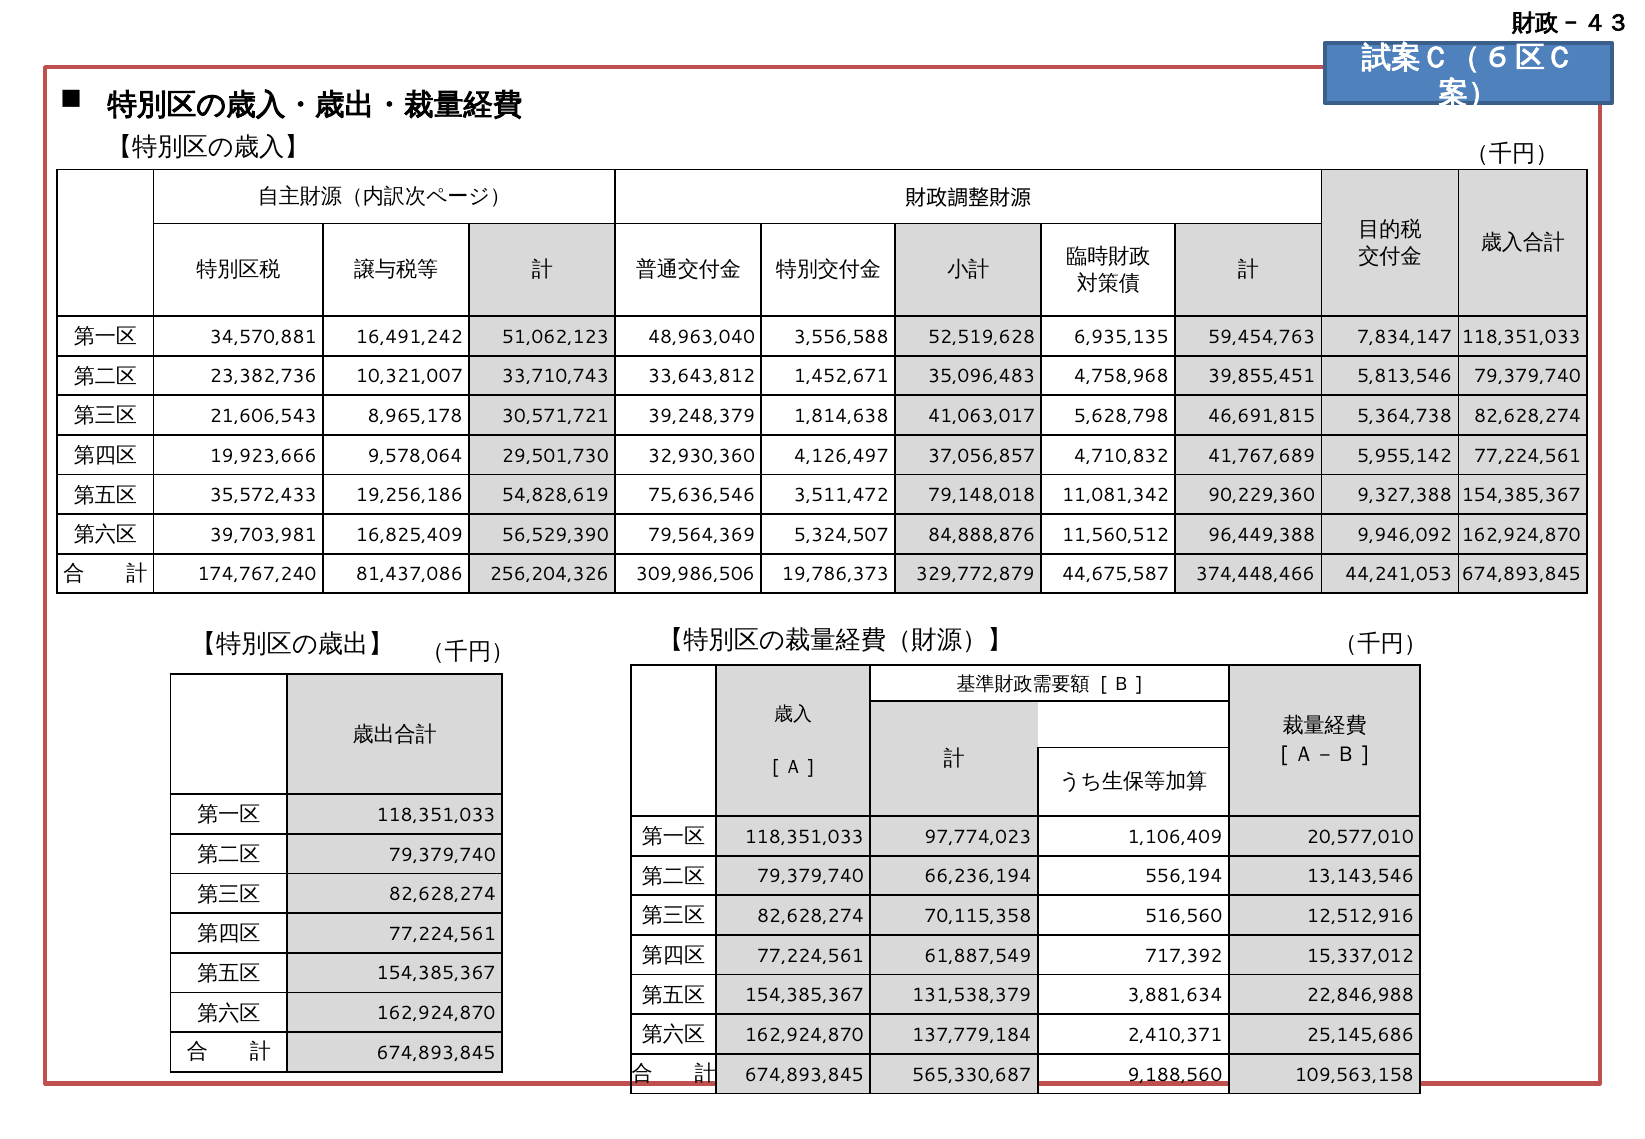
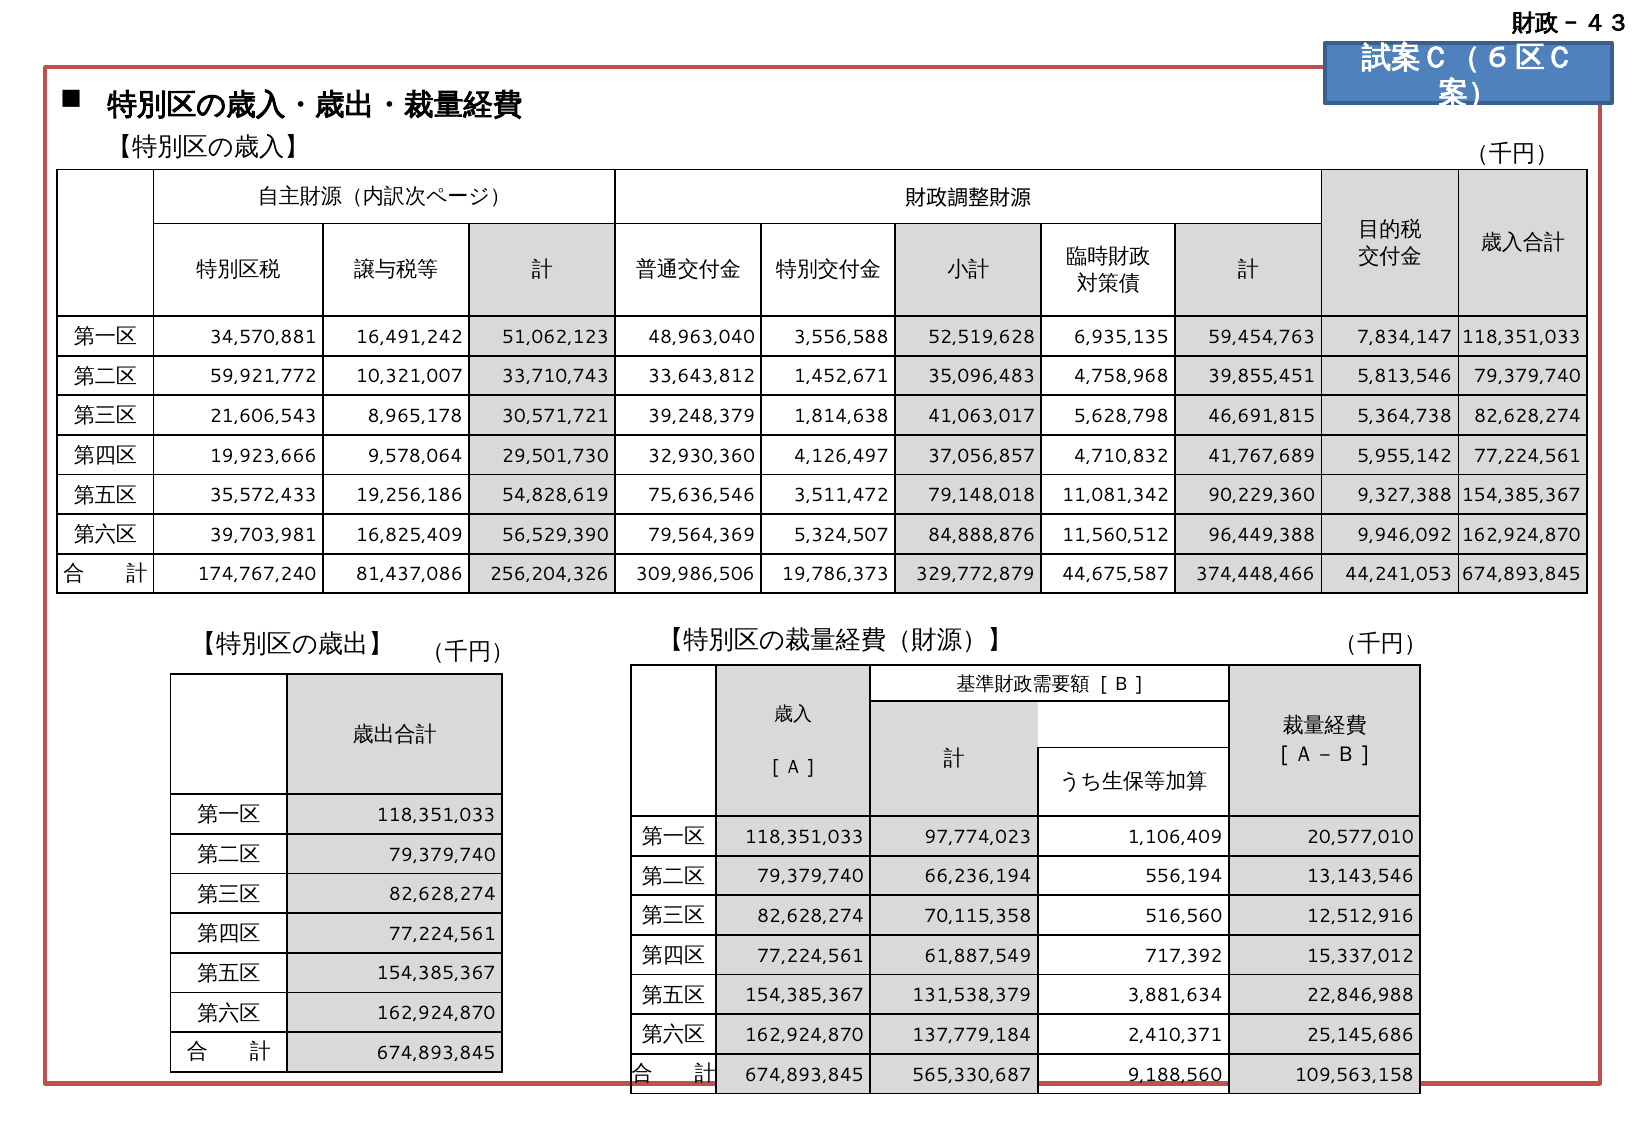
23,382,736: 23,382,736 -> 59,921,772 (263, 377)
